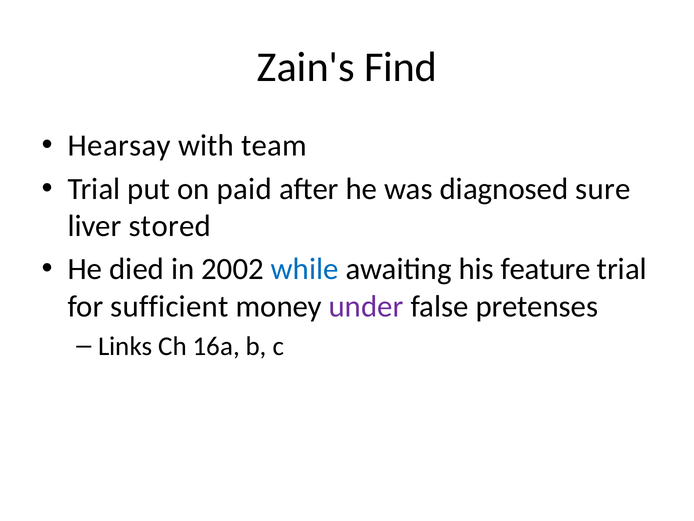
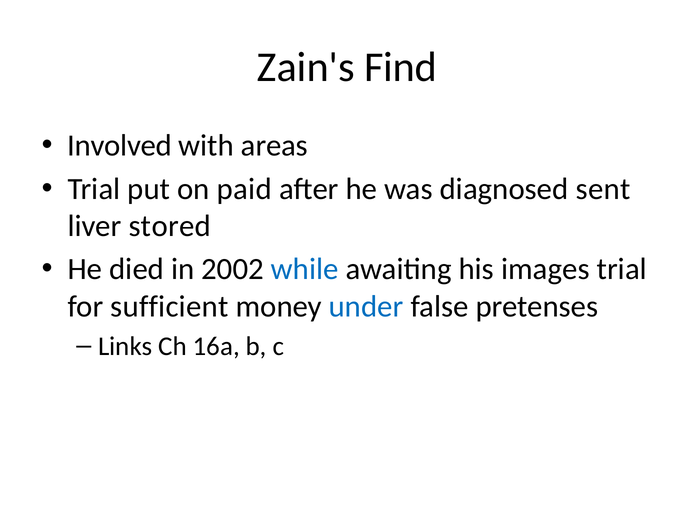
Hearsay: Hearsay -> Involved (120, 146)
team: team -> areas (274, 146)
sure: sure -> sent (603, 189)
feature: feature -> images (545, 269)
under colour: purple -> blue (366, 306)
